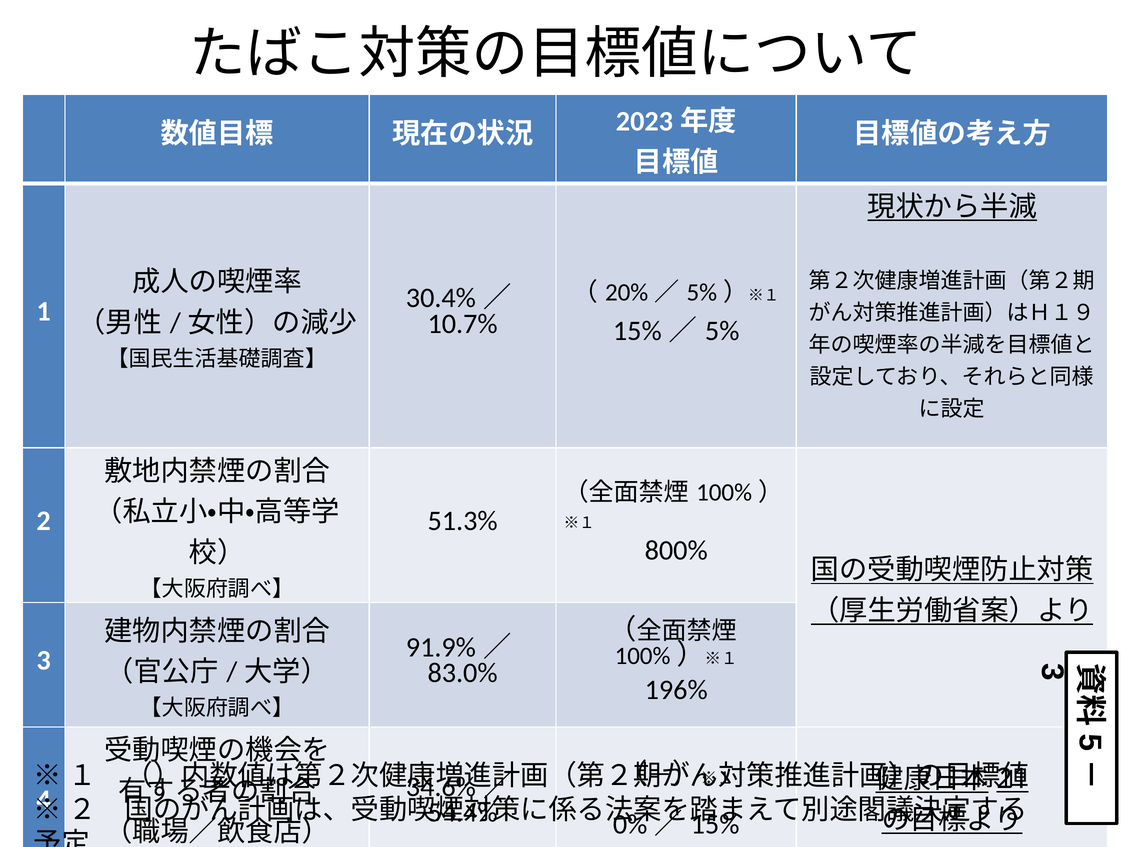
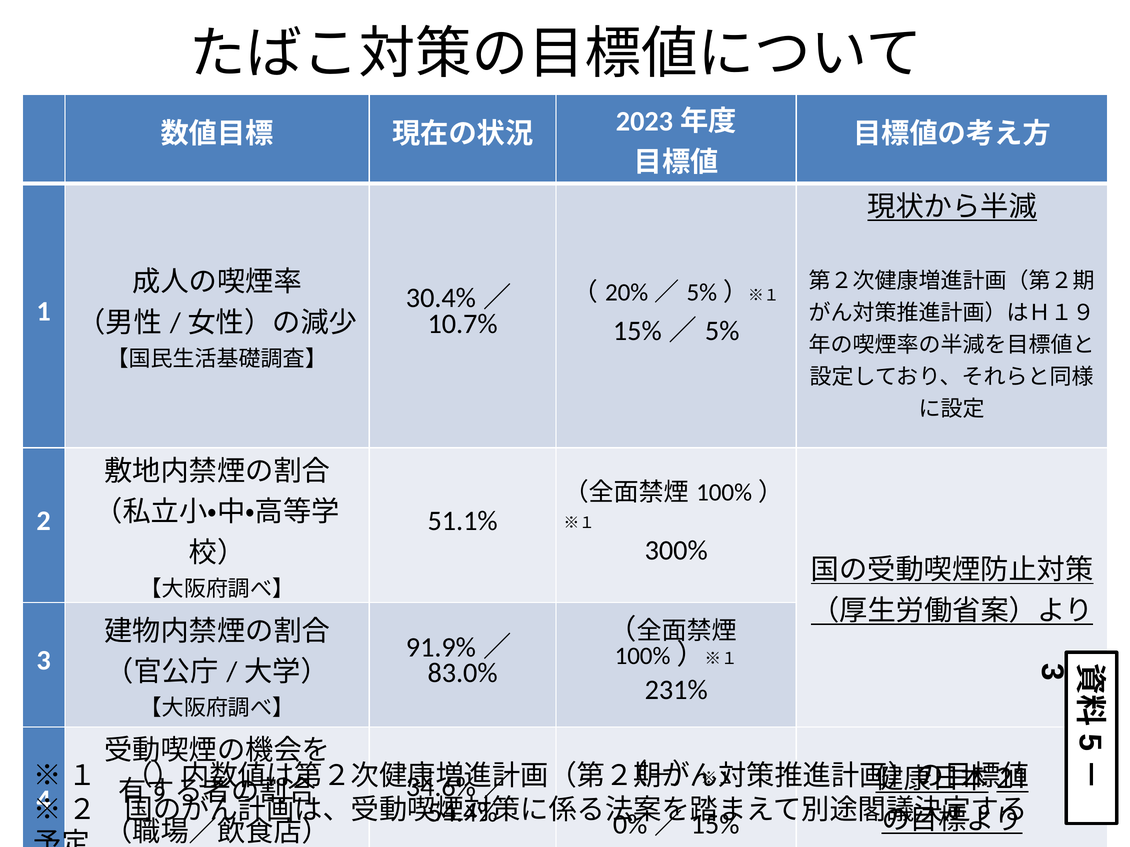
51.3%: 51.3% -> 51.1% (463, 521)
800%: 800% -> 300% (676, 551)
196%: 196% -> 231% (676, 691)
